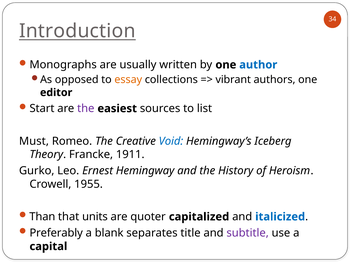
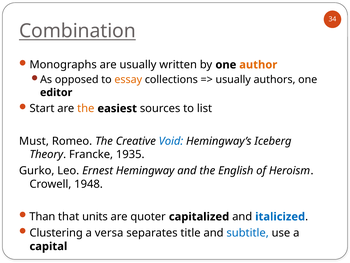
Introduction: Introduction -> Combination (77, 31)
author colour: blue -> orange (258, 65)
vibrant: vibrant -> usually (233, 80)
the colour: purple -> orange (86, 108)
1911: 1911 -> 1935 (130, 154)
History: History -> English (236, 170)
1955: 1955 -> 1948 (89, 184)
Preferably: Preferably -> Clustering (56, 233)
blank: blank -> versa (109, 233)
subtitle colour: purple -> blue (248, 233)
